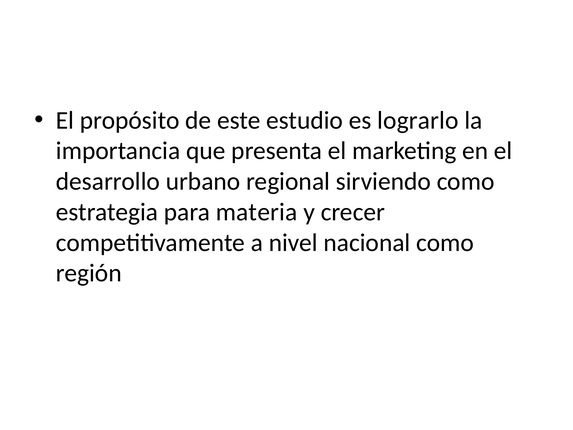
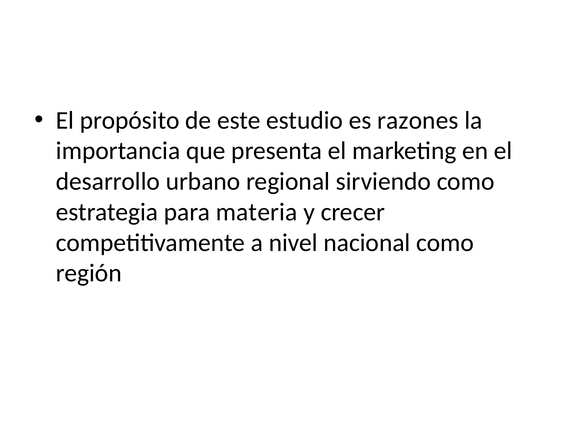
lograrlo: lograrlo -> razones (418, 120)
